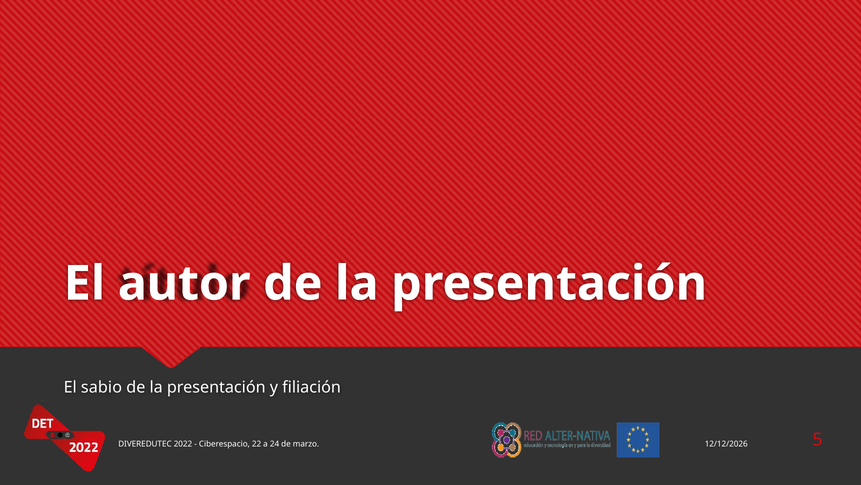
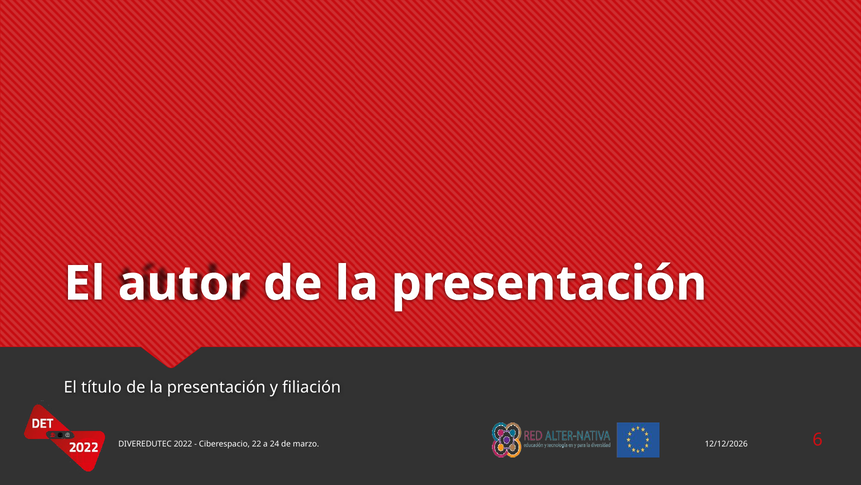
sabio: sabio -> título (101, 387)
5: 5 -> 6 (818, 439)
